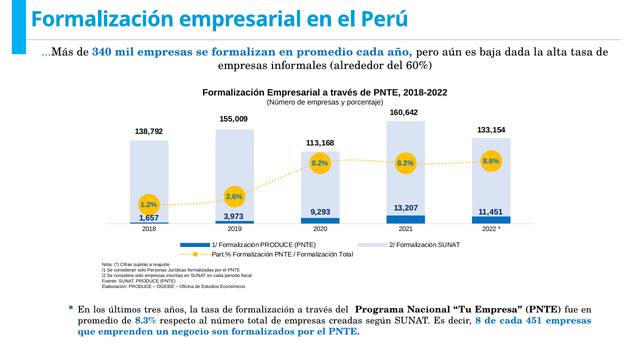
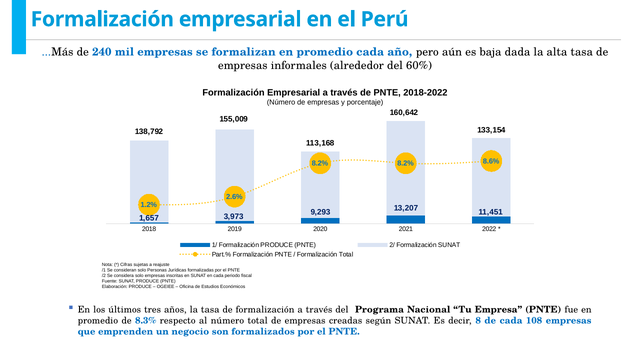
340: 340 -> 240 (102, 52)
451: 451 -> 108 (534, 321)
